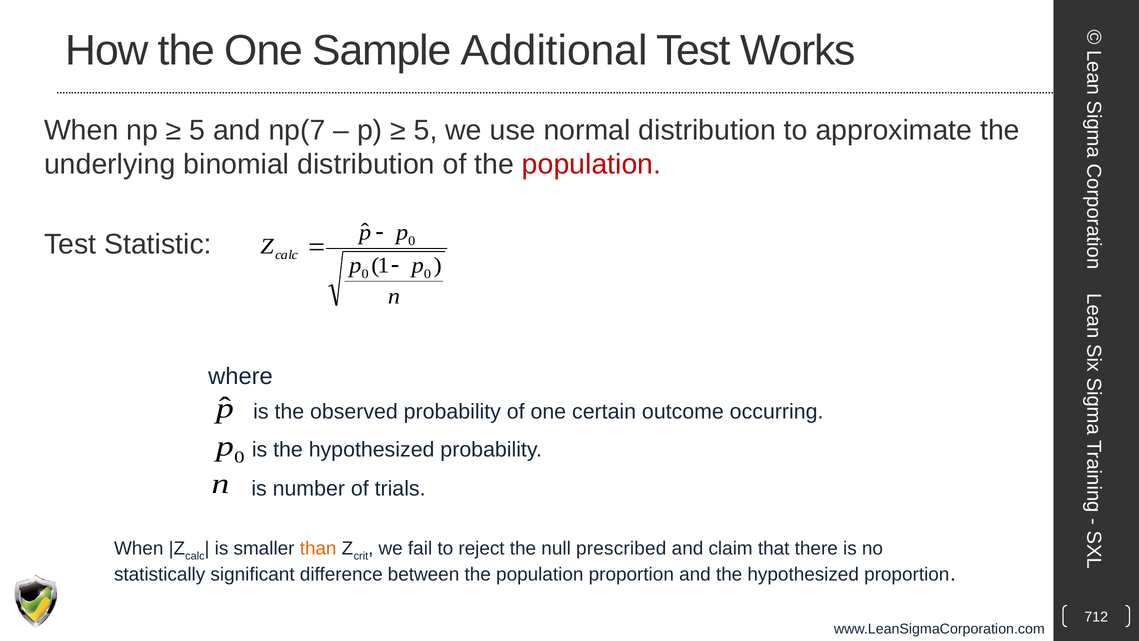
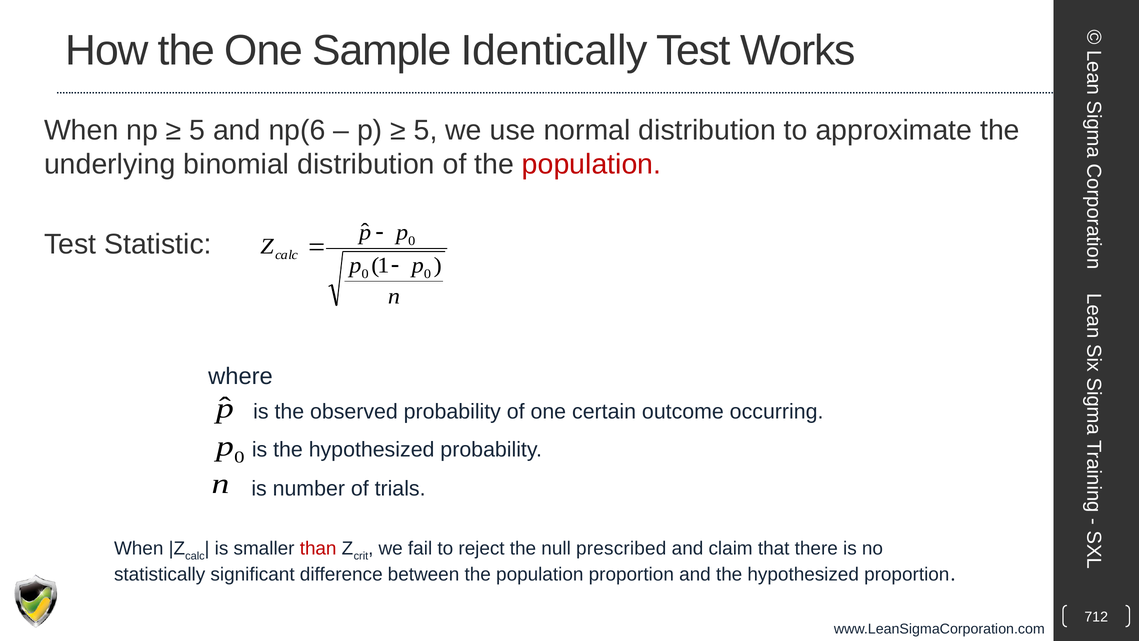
Additional: Additional -> Identically (554, 51)
np(7: np(7 -> np(6 (297, 130)
than colour: orange -> red (318, 548)
